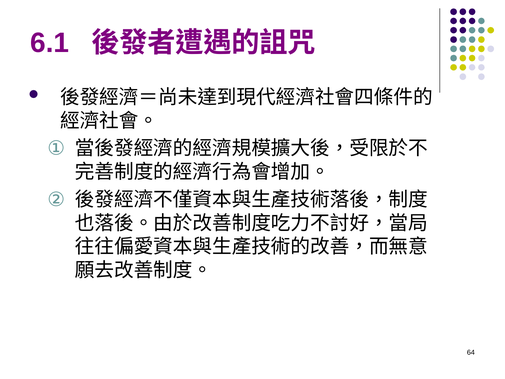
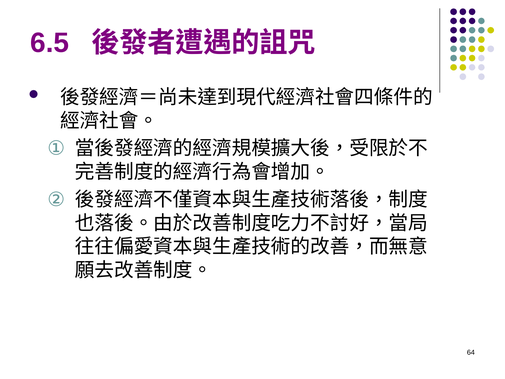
6.1: 6.1 -> 6.5 (50, 43)
